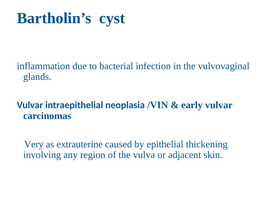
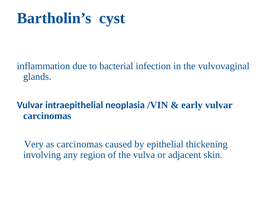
as extrauterine: extrauterine -> carcinomas (80, 144)
